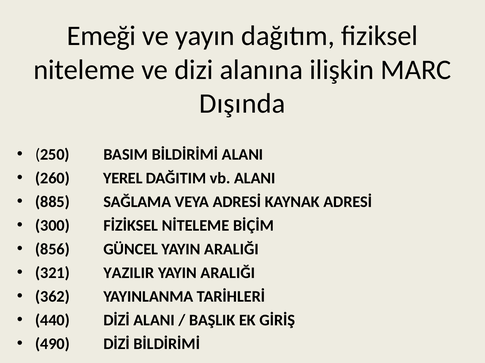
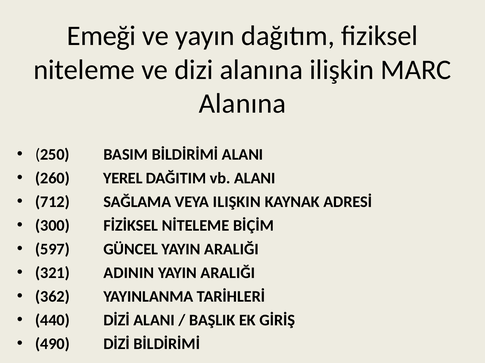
Dışında: Dışında -> Alanına (242, 104)
885: 885 -> 712 (52, 202)
VEYA ADRESİ: ADRESİ -> ILIŞKIN (237, 202)
856: 856 -> 597 (52, 250)
YAZILIR: YAZILIR -> ADININ (129, 273)
